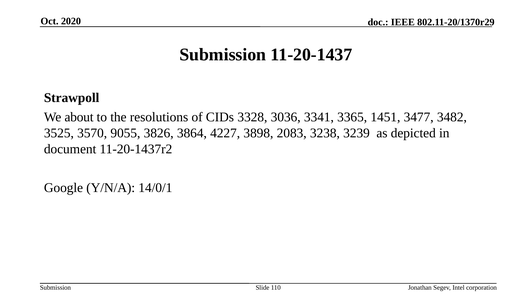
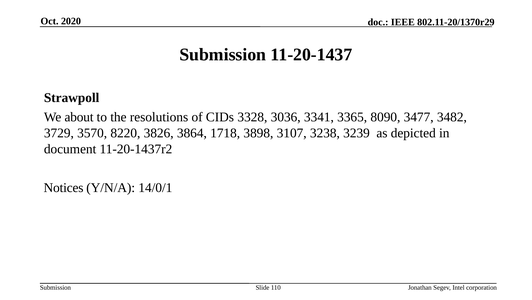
1451: 1451 -> 8090 (385, 117)
3525: 3525 -> 3729 (59, 133)
9055: 9055 -> 8220 (125, 133)
4227: 4227 -> 1718 (225, 133)
2083: 2083 -> 3107 (292, 133)
Google: Google -> Notices (64, 187)
